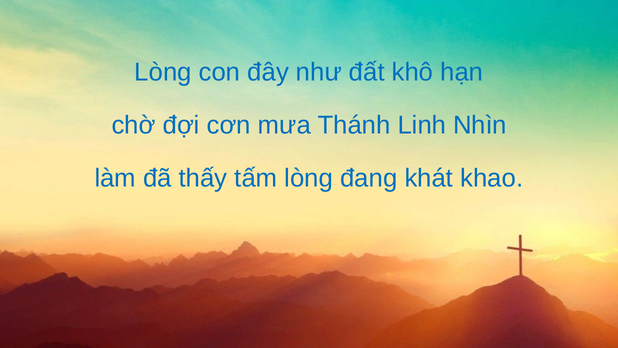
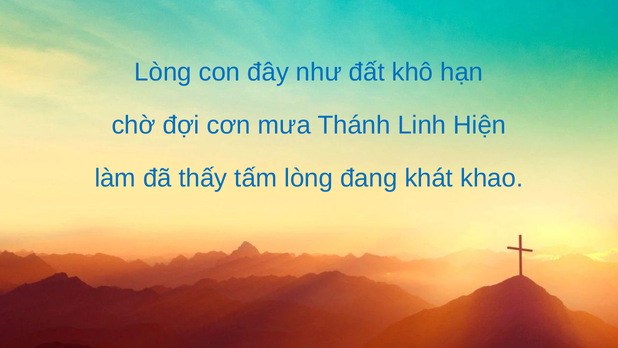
Nhìn: Nhìn -> Hiện (480, 125)
